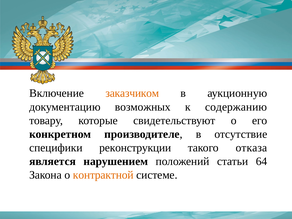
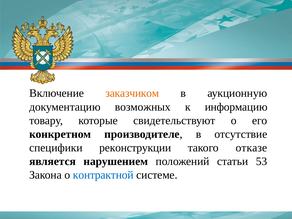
содержанию: содержанию -> информацию (236, 107)
отказа: отказа -> отказе (251, 148)
64: 64 -> 53 (262, 161)
контрактной colour: orange -> blue (103, 175)
